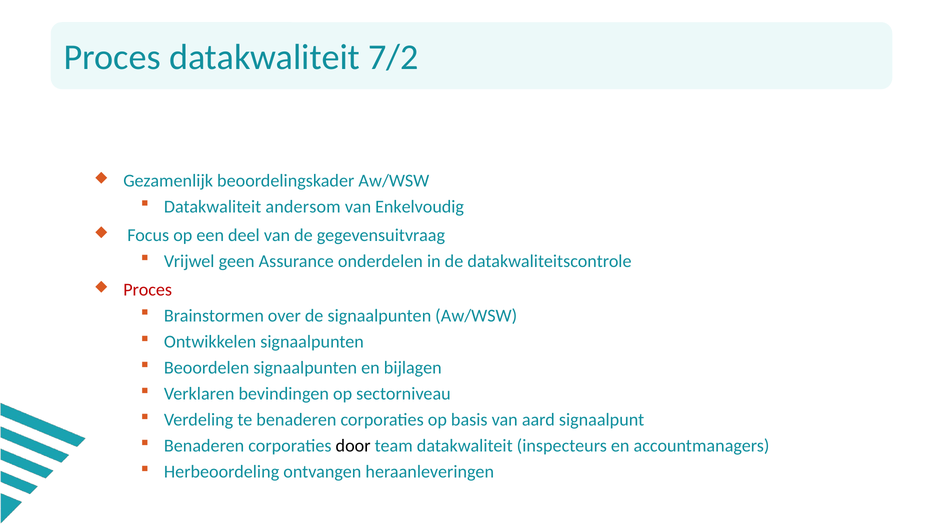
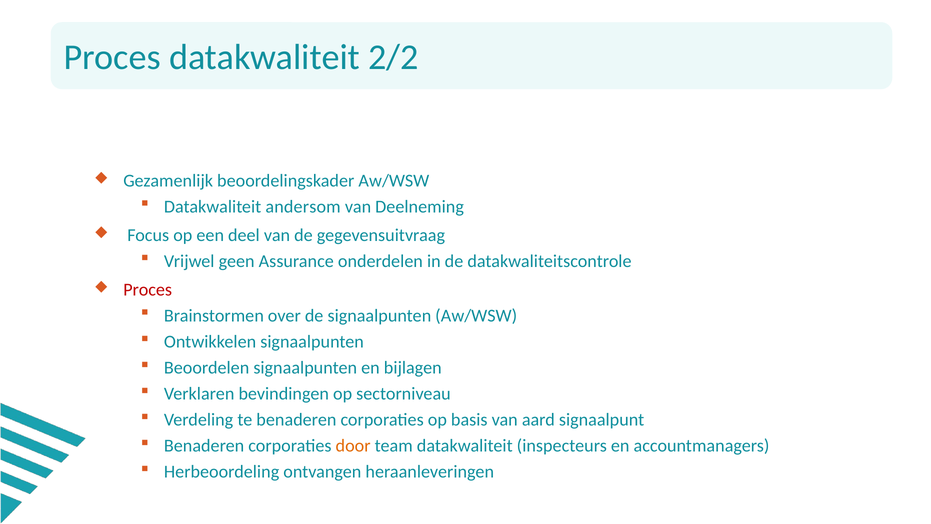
7/2: 7/2 -> 2/2 (393, 57)
Enkelvoudig: Enkelvoudig -> Deelneming (420, 207)
door colour: black -> orange (353, 446)
